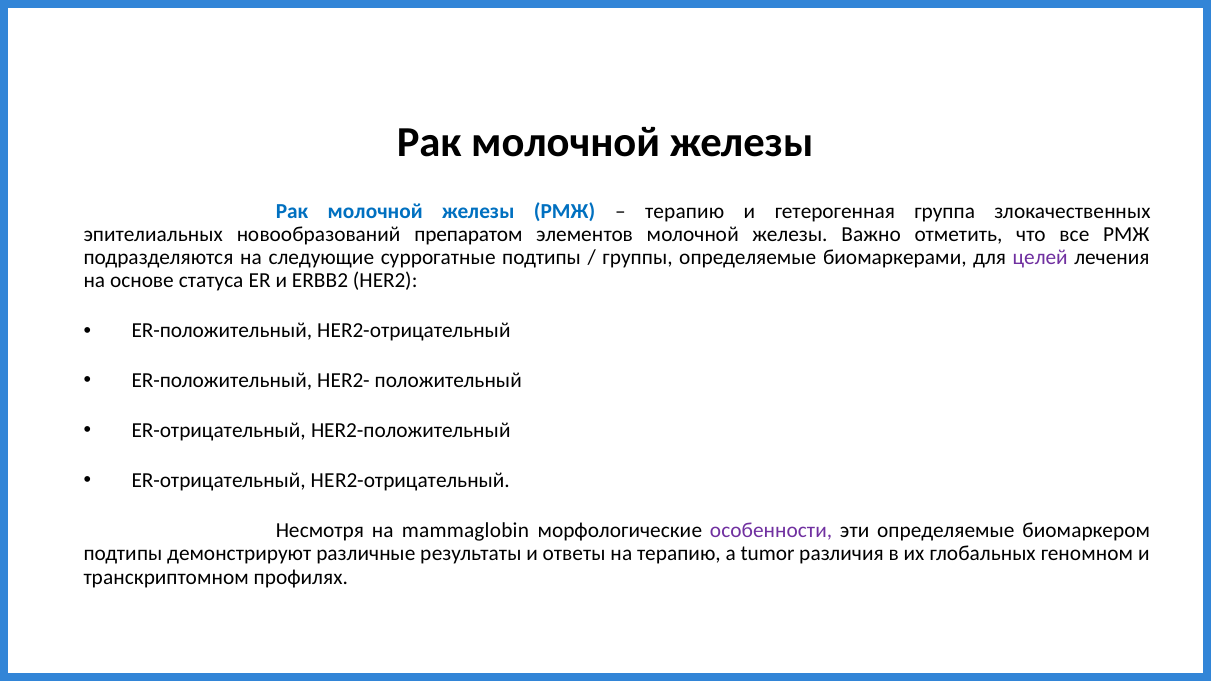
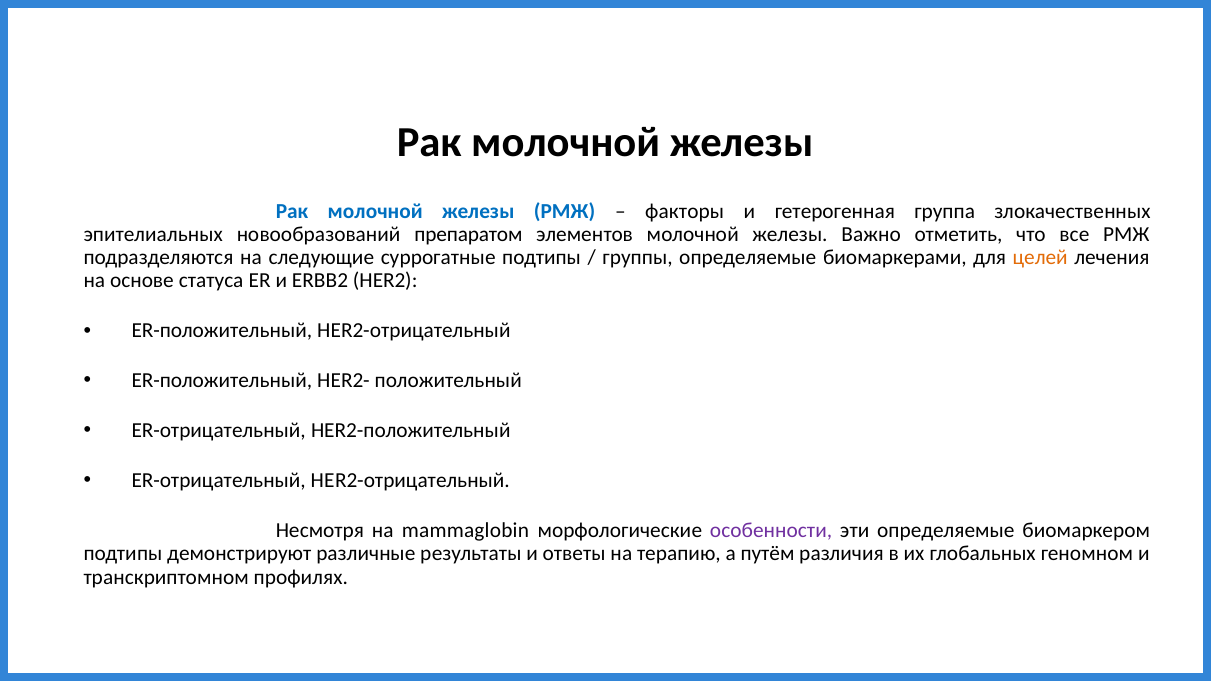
терапию: терапию -> факторы (685, 211)
целей colour: purple -> orange (1040, 258)
tumor: tumor -> путём (768, 554)
